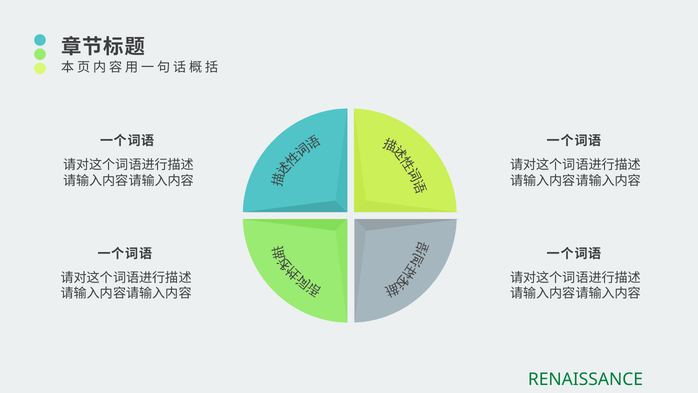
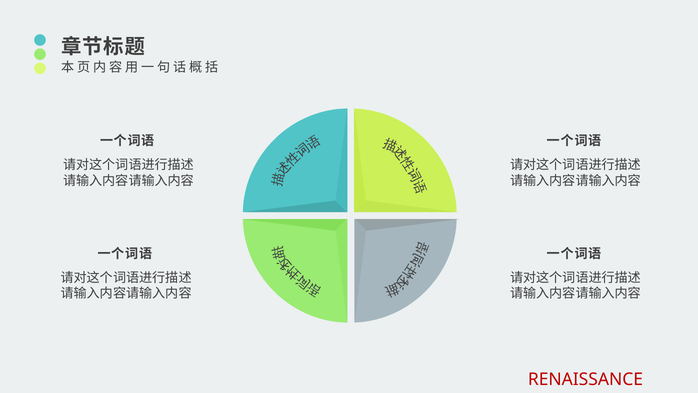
RENAISSANCE colour: green -> red (585, 379)
